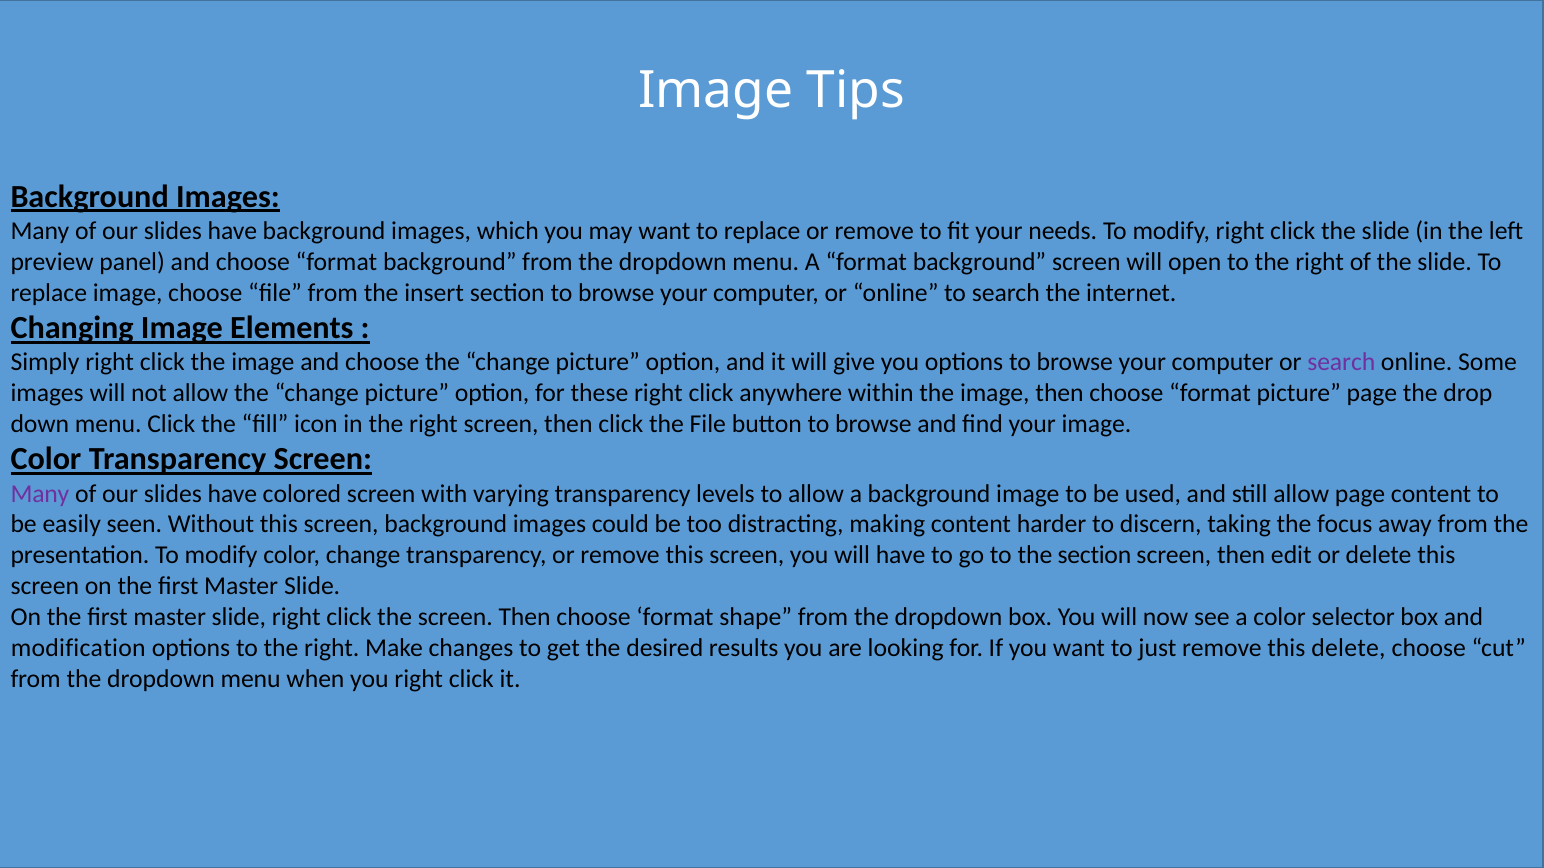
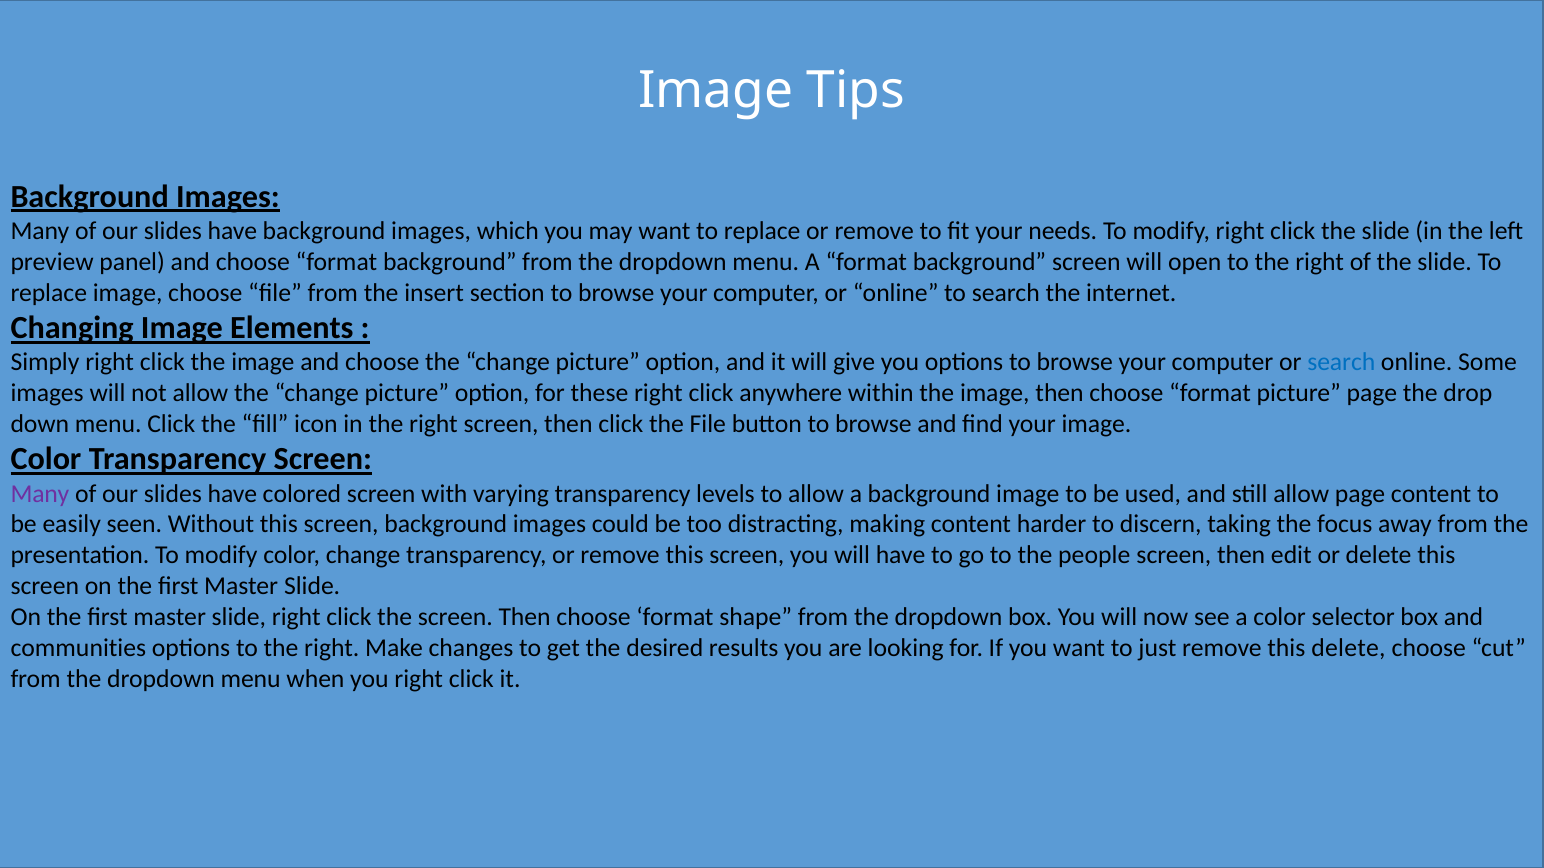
search colour: purple -> blue (1341, 363)
the section: section -> people (1094, 556)
modification: modification -> communities (78, 648)
